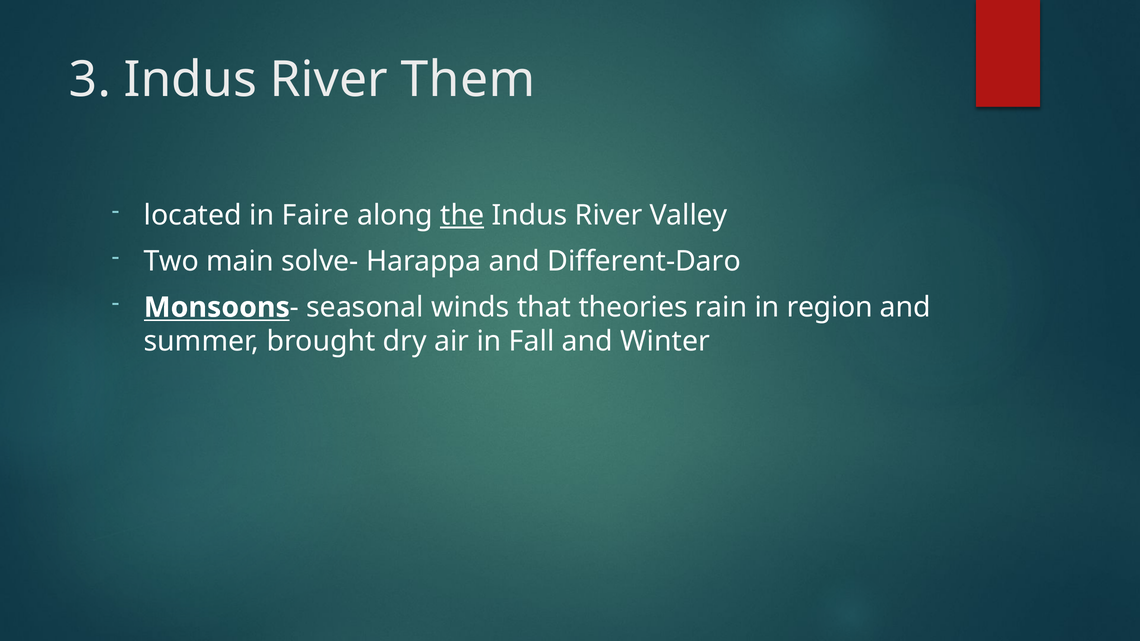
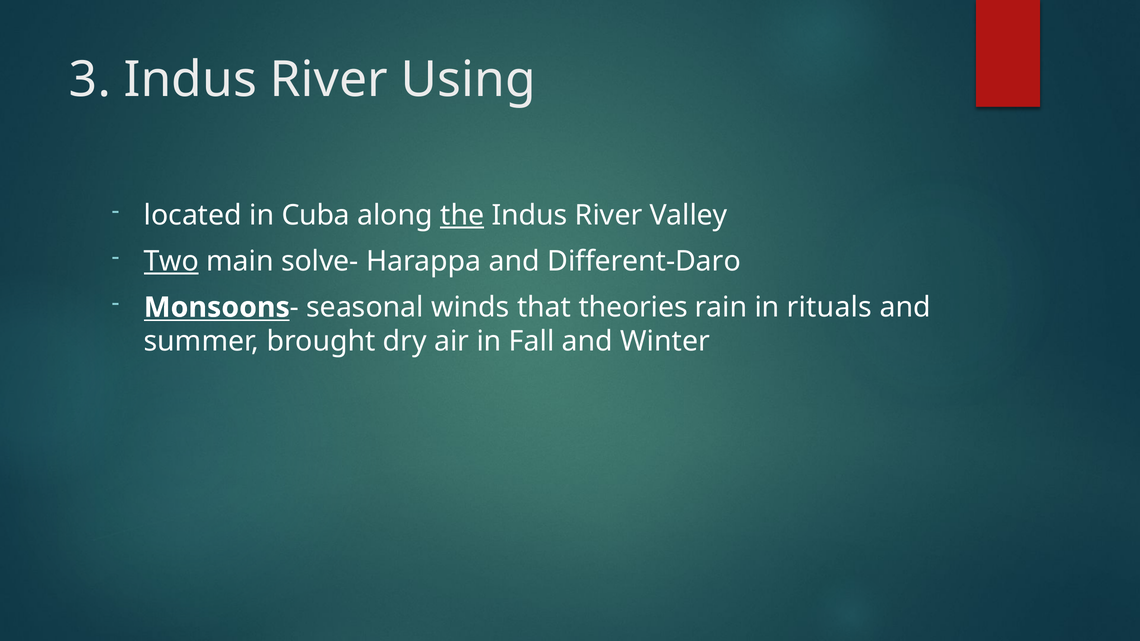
Them: Them -> Using (468, 80)
Faire: Faire -> Cuba (316, 215)
Two underline: none -> present (171, 261)
region: region -> rituals (829, 308)
